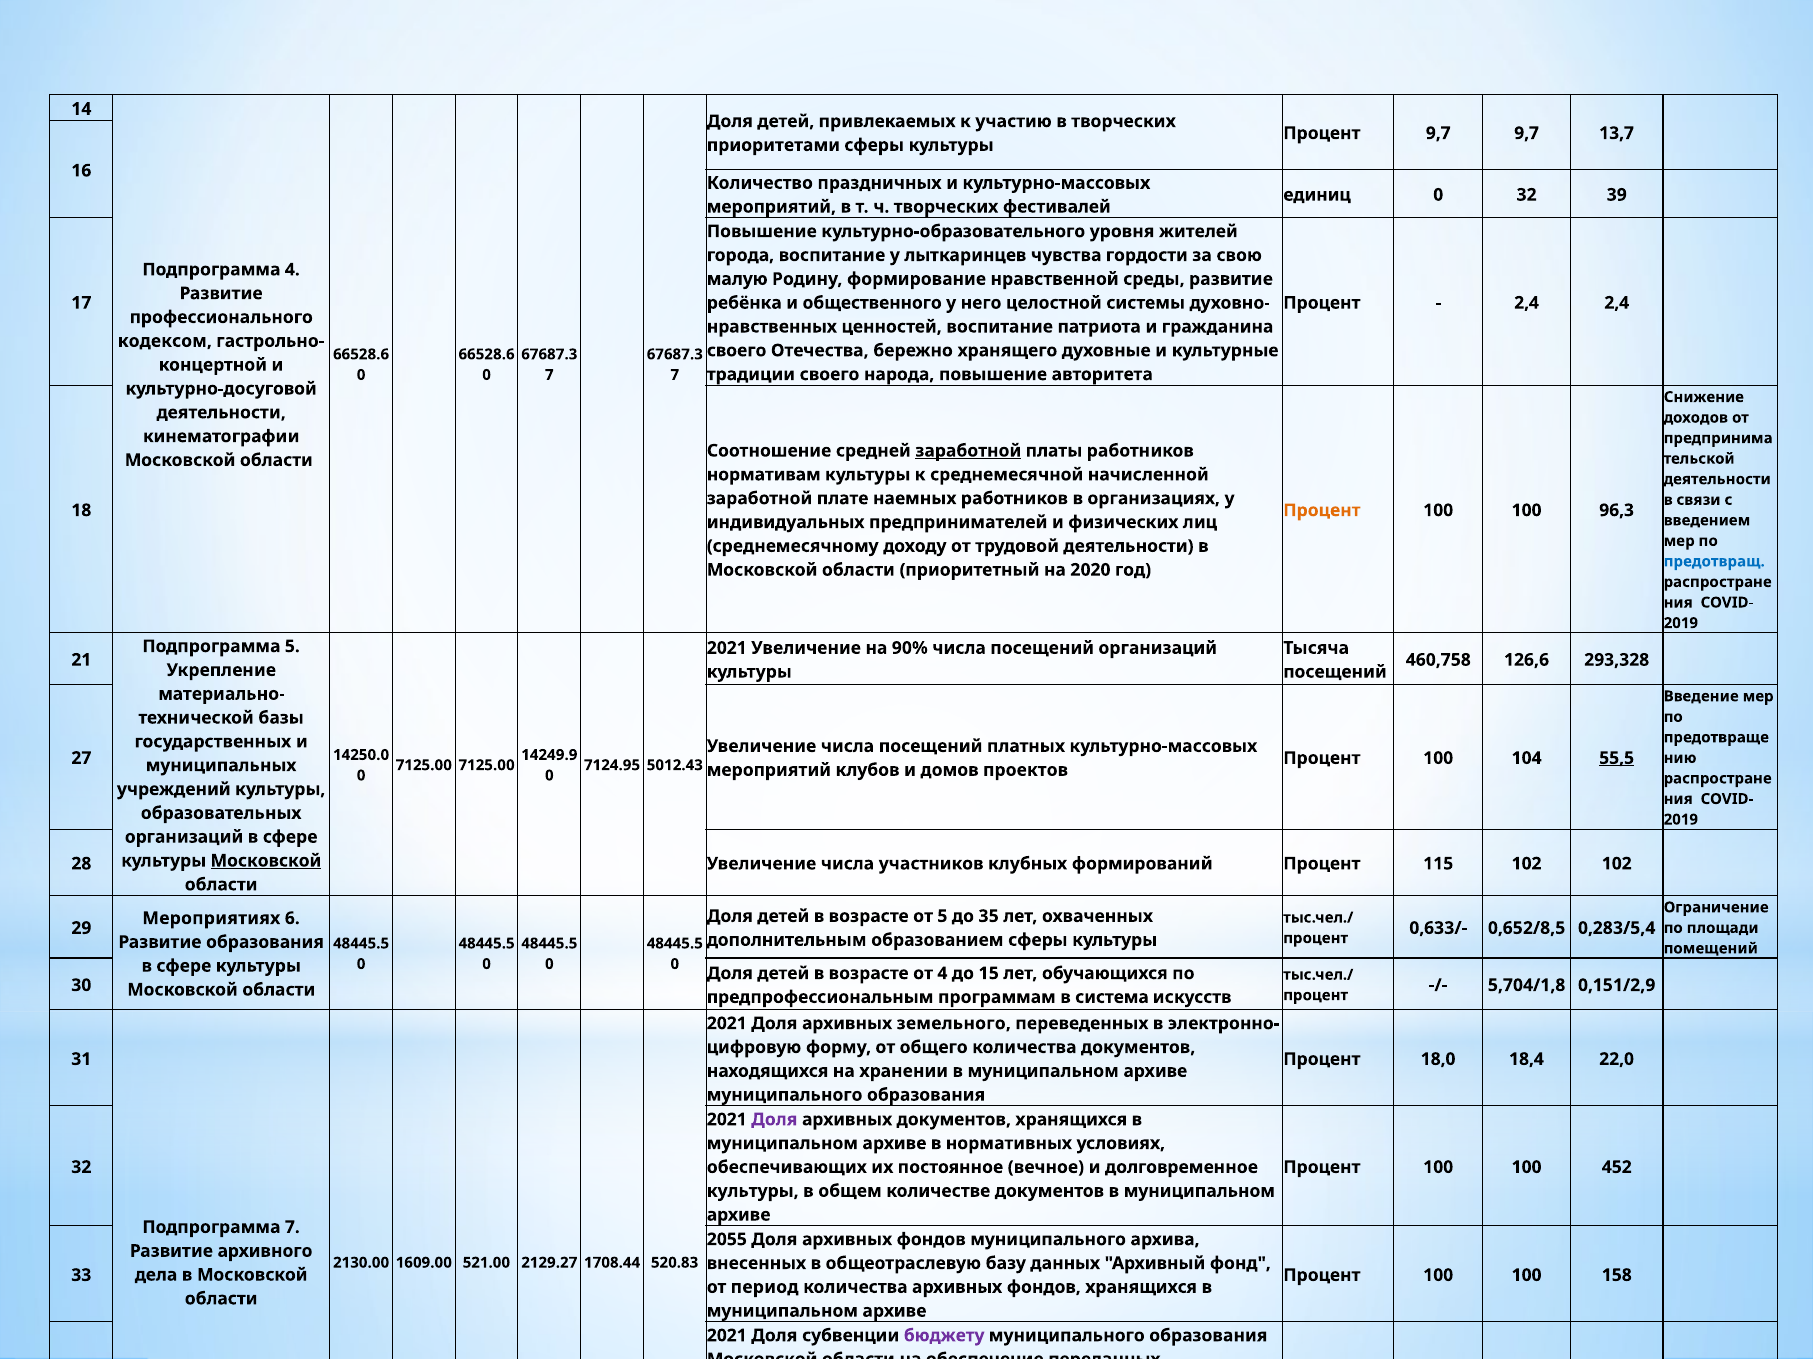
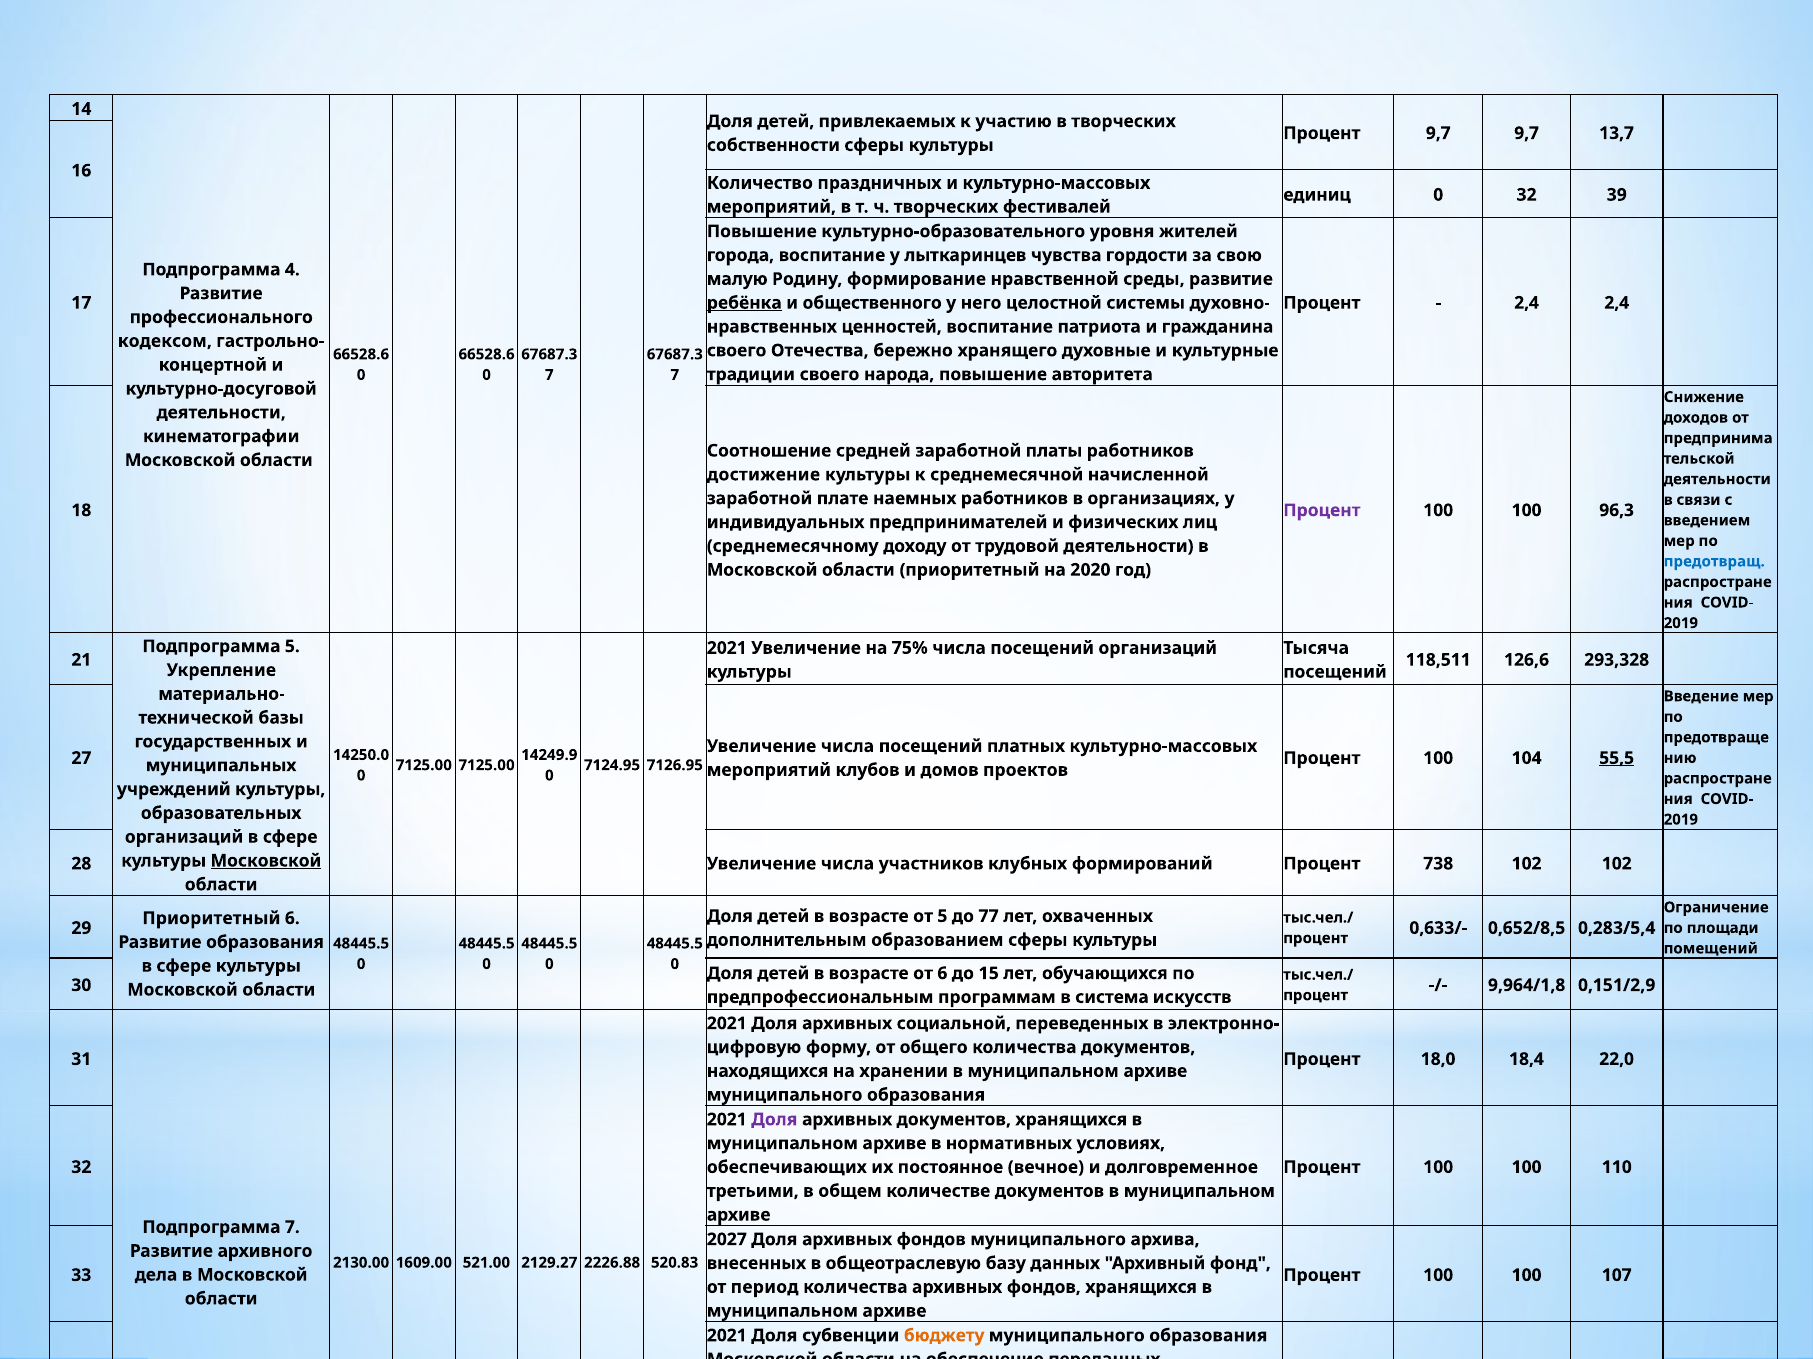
приоритетами: приоритетами -> собственности (773, 145)
ребёнка underline: none -> present (744, 303)
заработной underline: present -> none (968, 451)
нормативам: нормативам -> достижение (764, 475)
Процент colour: orange -> purple (1322, 511)
90%: 90% -> 75% (910, 648)
460,758: 460,758 -> 118,511 (1438, 660)
5012.43: 5012.43 -> 7126.95 (675, 766)
115: 115 -> 738 (1438, 864)
35: 35 -> 77 (989, 917)
Мероприятиях: Мероприятиях -> Приоритетный (211, 919)
от 4: 4 -> 6 (942, 974)
5,704/1,8: 5,704/1,8 -> 9,964/1,8 (1527, 986)
земельного: земельного -> социальной (954, 1024)
452: 452 -> 110 (1617, 1168)
культуры: культуры -> третьими (753, 1192)
2055: 2055 -> 2027 (727, 1240)
1708.44: 1708.44 -> 2226.88 (612, 1263)
158: 158 -> 107 (1617, 1276)
бюджету colour: purple -> orange (944, 1336)
